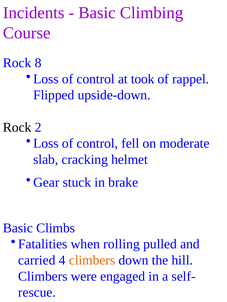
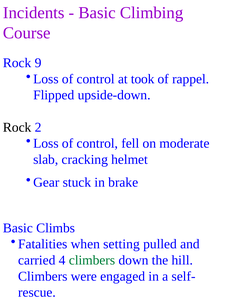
8: 8 -> 9 (38, 63)
rolling: rolling -> setting (122, 245)
climbers colour: orange -> green (92, 261)
